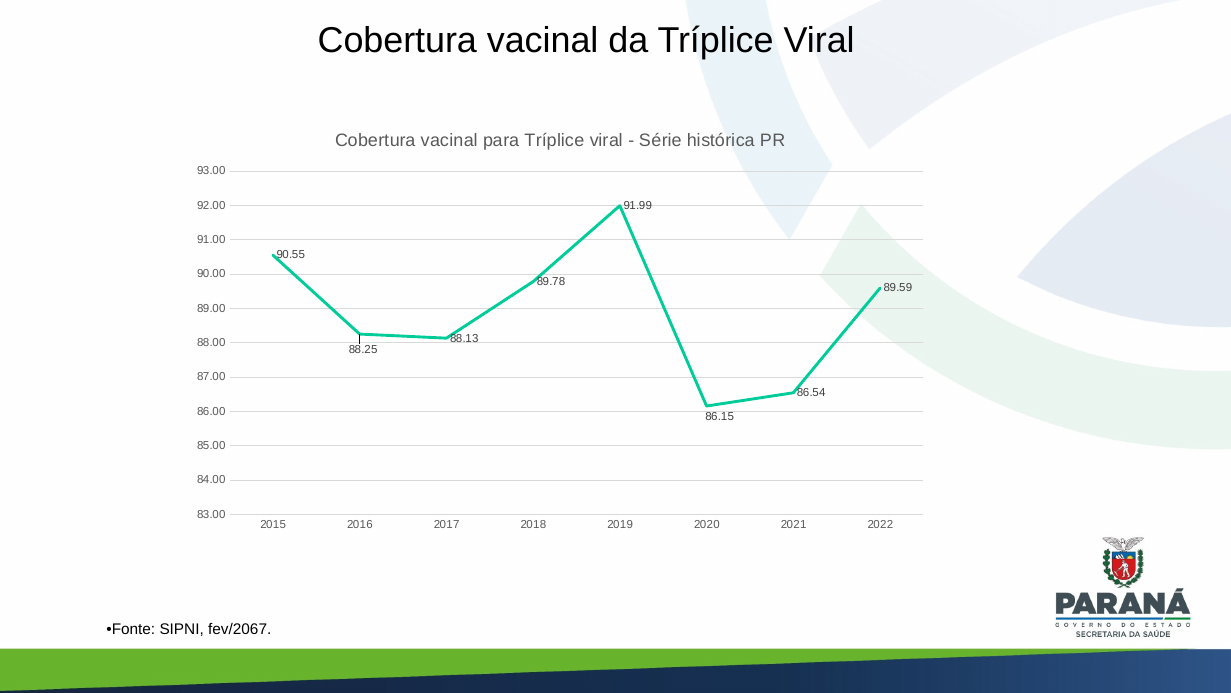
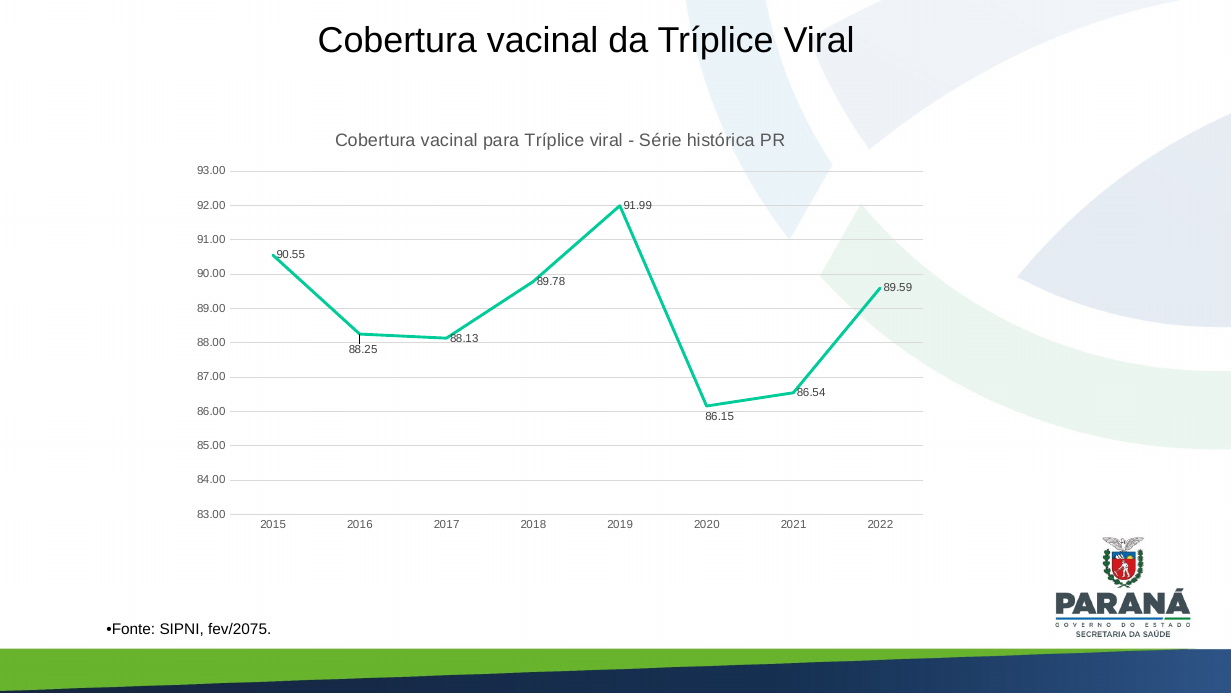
fev/2067: fev/2067 -> fev/2075 (240, 629)
